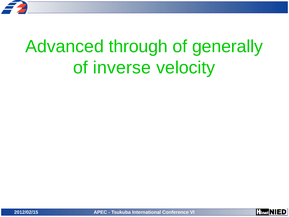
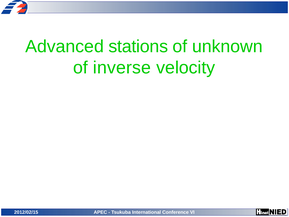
through: through -> stations (138, 46)
generally: generally -> unknown (227, 46)
